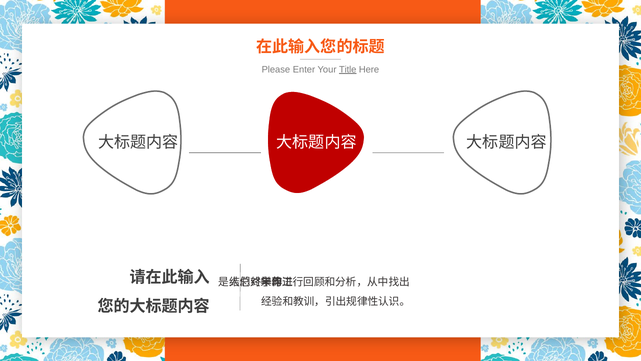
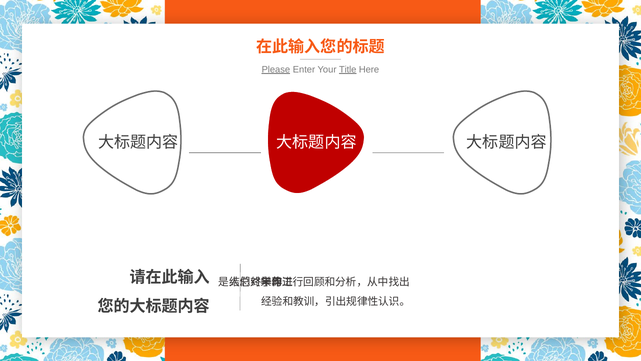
Please underline: none -> present (276, 69)
